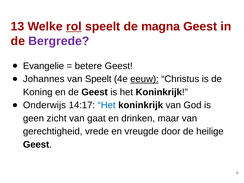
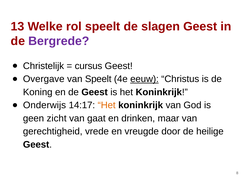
rol underline: present -> none (74, 26)
magna: magna -> slagen (161, 26)
Evangelie: Evangelie -> Christelijk (43, 66)
betere: betere -> cursus (88, 66)
Johannes: Johannes -> Overgave (44, 79)
Het colour: blue -> orange (107, 105)
